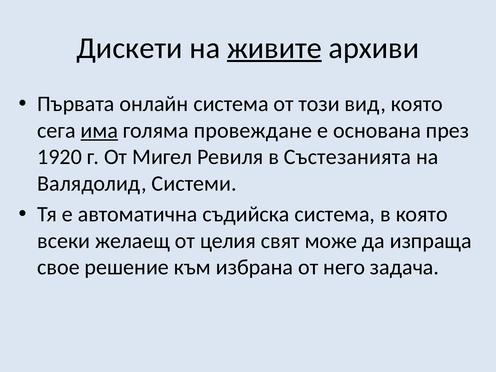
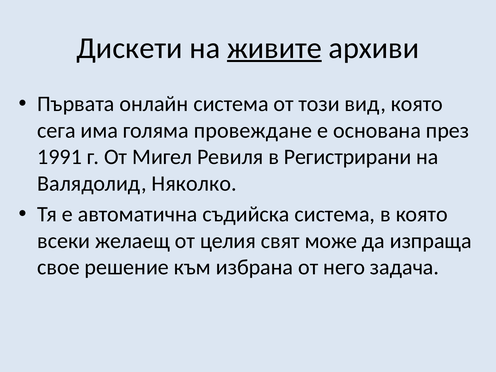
има underline: present -> none (99, 131)
1920: 1920 -> 1991 (60, 157)
Състезанията: Състезанията -> Регистрирани (348, 157)
Системи: Системи -> Няколко (194, 183)
